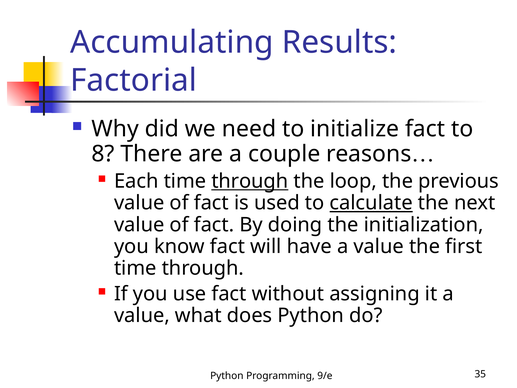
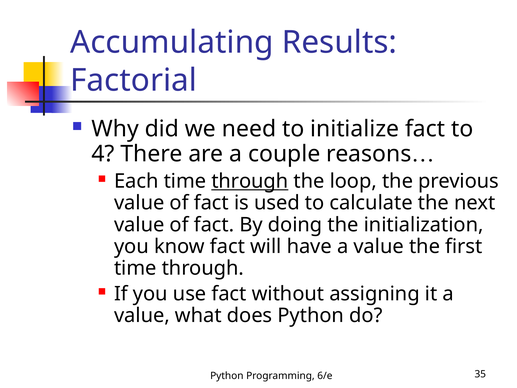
8: 8 -> 4 (103, 154)
calculate underline: present -> none (371, 203)
9/e: 9/e -> 6/e (325, 375)
